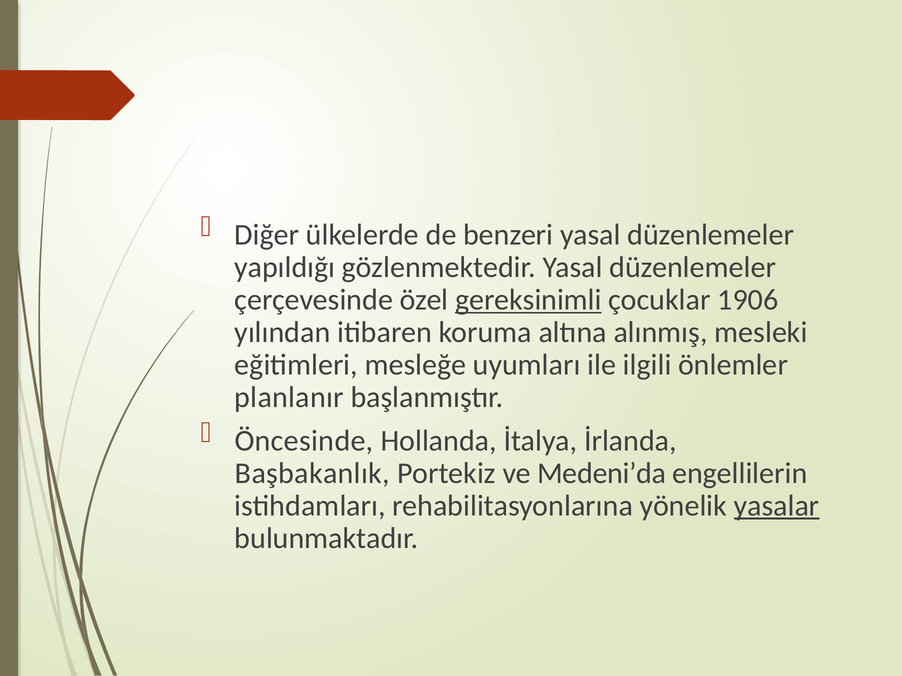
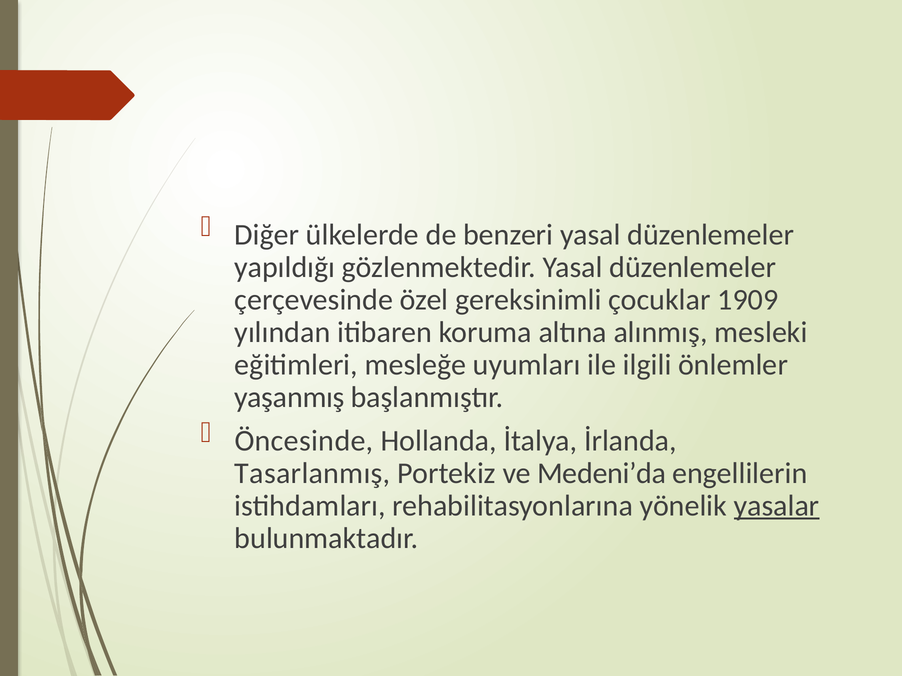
gereksinimli underline: present -> none (528, 300)
1906: 1906 -> 1909 (748, 300)
planlanır: planlanır -> yaşanmış (289, 397)
Başbakanlık: Başbakanlık -> Tasarlanmış (312, 474)
